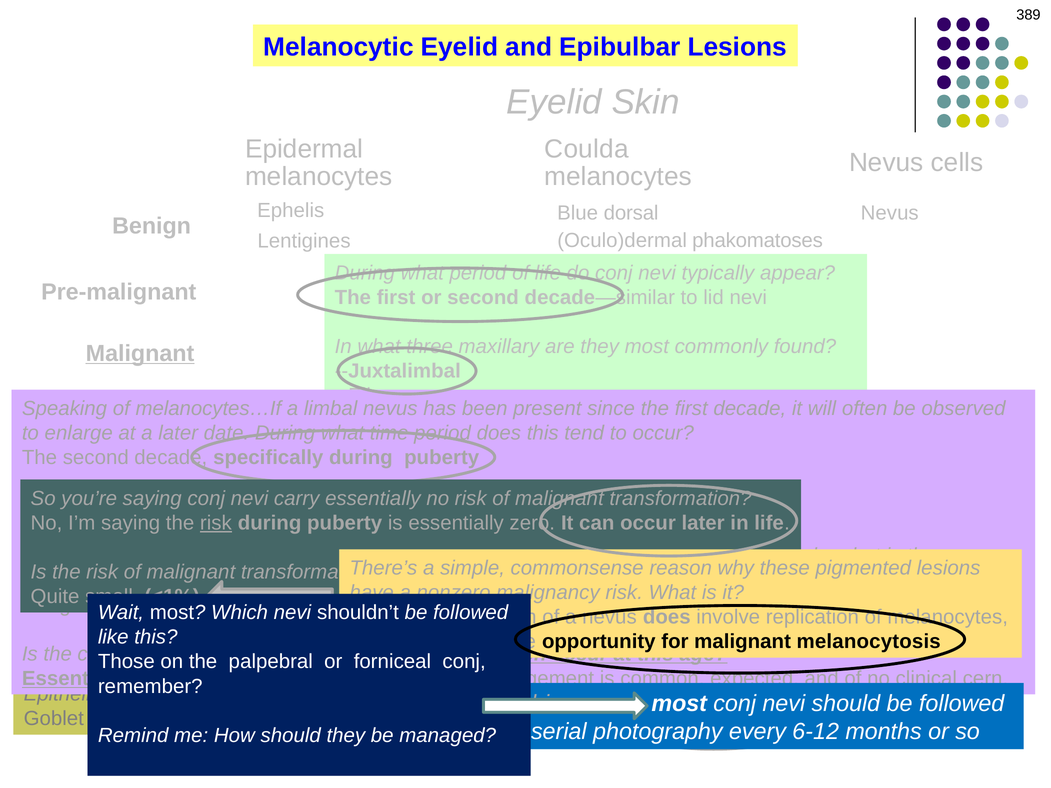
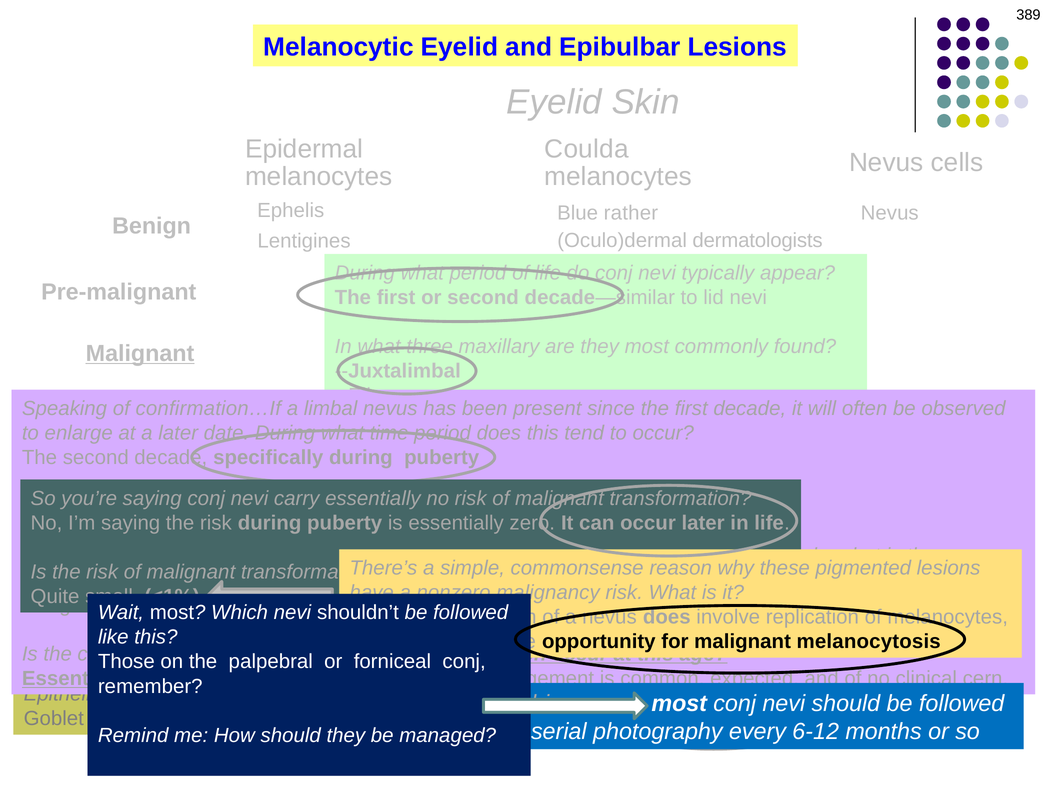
dorsal: dorsal -> rather (631, 213)
phakomatoses: phakomatoses -> dermatologists (758, 240)
melanocytes…If: melanocytes…If -> confirmation…If (208, 409)
risk underline: present -> none (216, 523)
